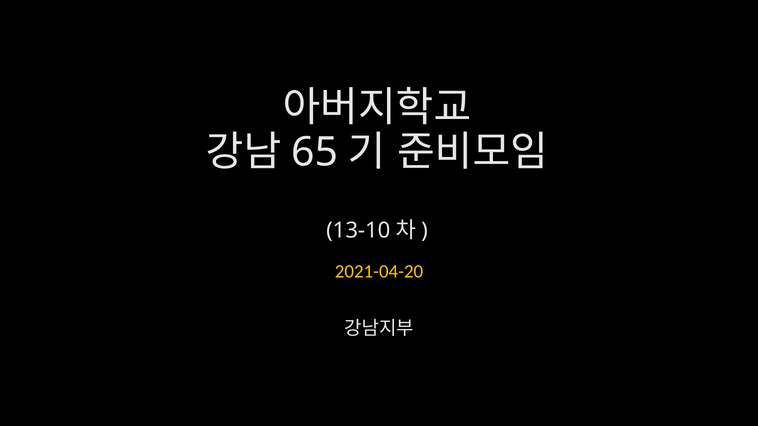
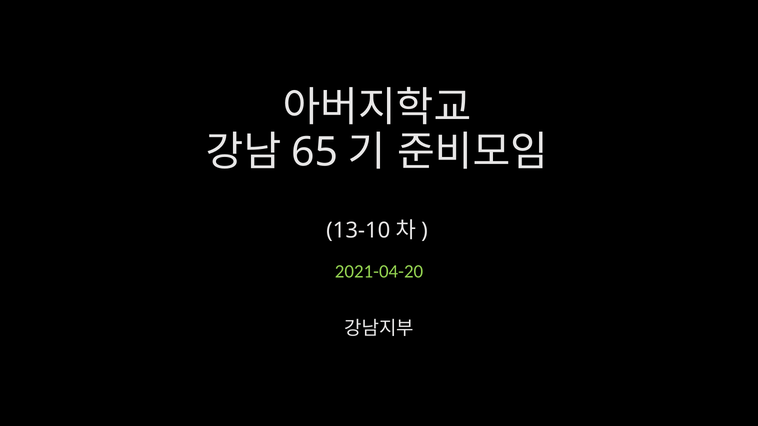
2021-04-20 colour: yellow -> light green (379, 272)
